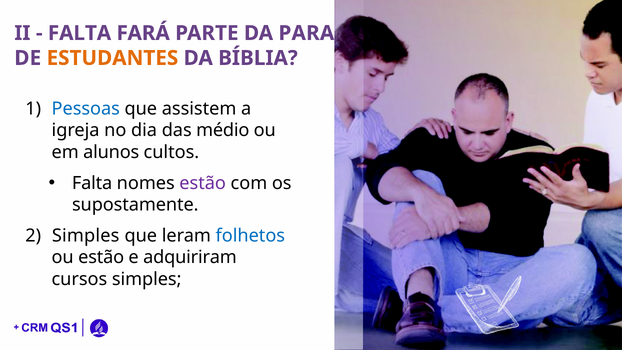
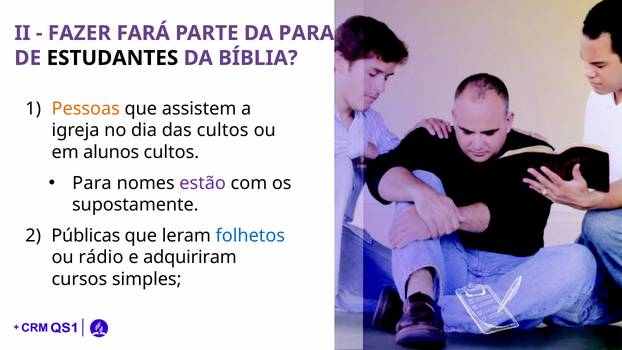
FALTA: FALTA -> FAZER (79, 33)
ESTUDANTES colour: orange -> black (112, 58)
Pessoas colour: blue -> orange (86, 109)
das médio: médio -> cultos (223, 130)
Falta: Falta -> Para (92, 183)
Simples: Simples -> Públicas (86, 236)
ou estão: estão -> rádio (101, 257)
